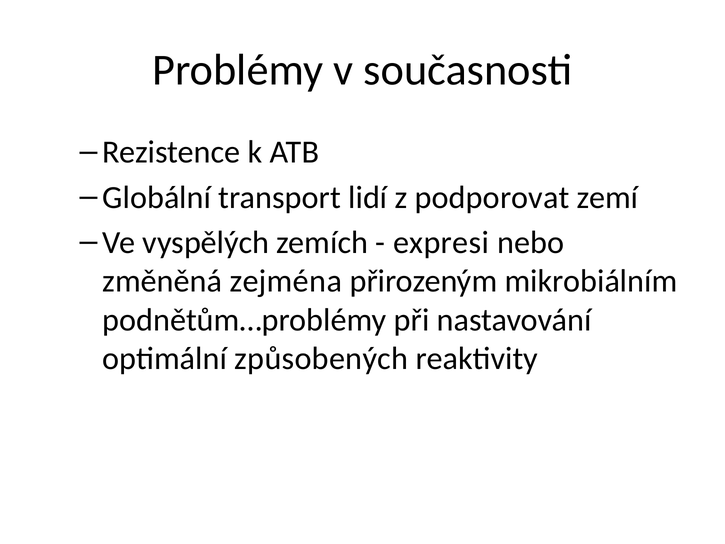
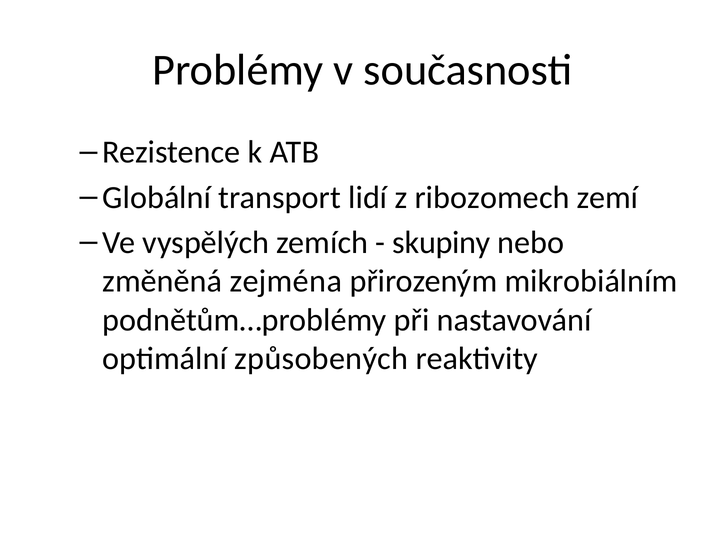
podporovat: podporovat -> ribozomech (492, 197)
expresi: expresi -> skupiny (441, 242)
